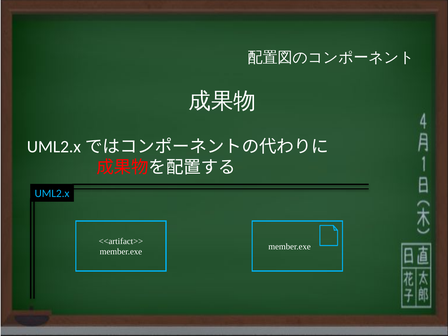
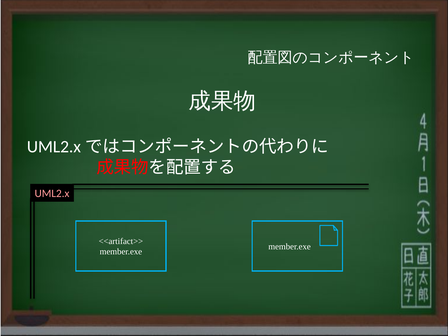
UML2.x colour: light blue -> pink (52, 194)
